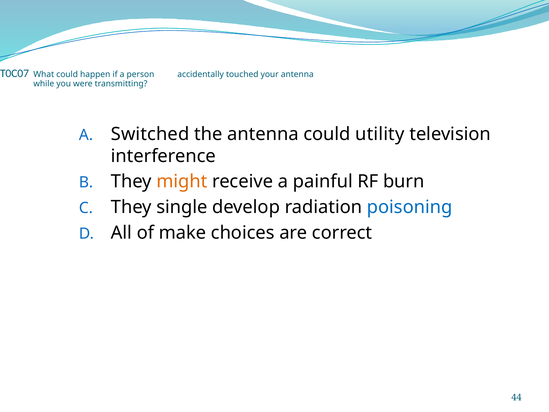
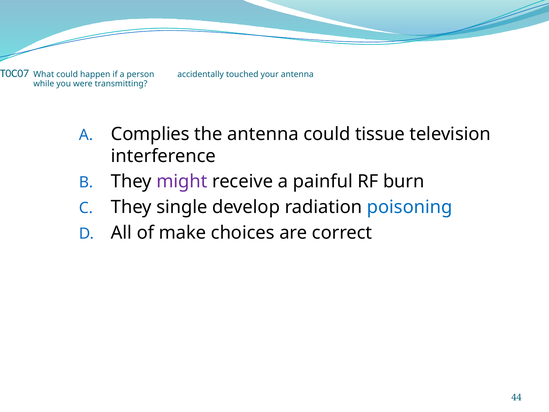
Switched: Switched -> Complies (150, 134)
utility: utility -> tissue (380, 134)
might colour: orange -> purple (182, 181)
